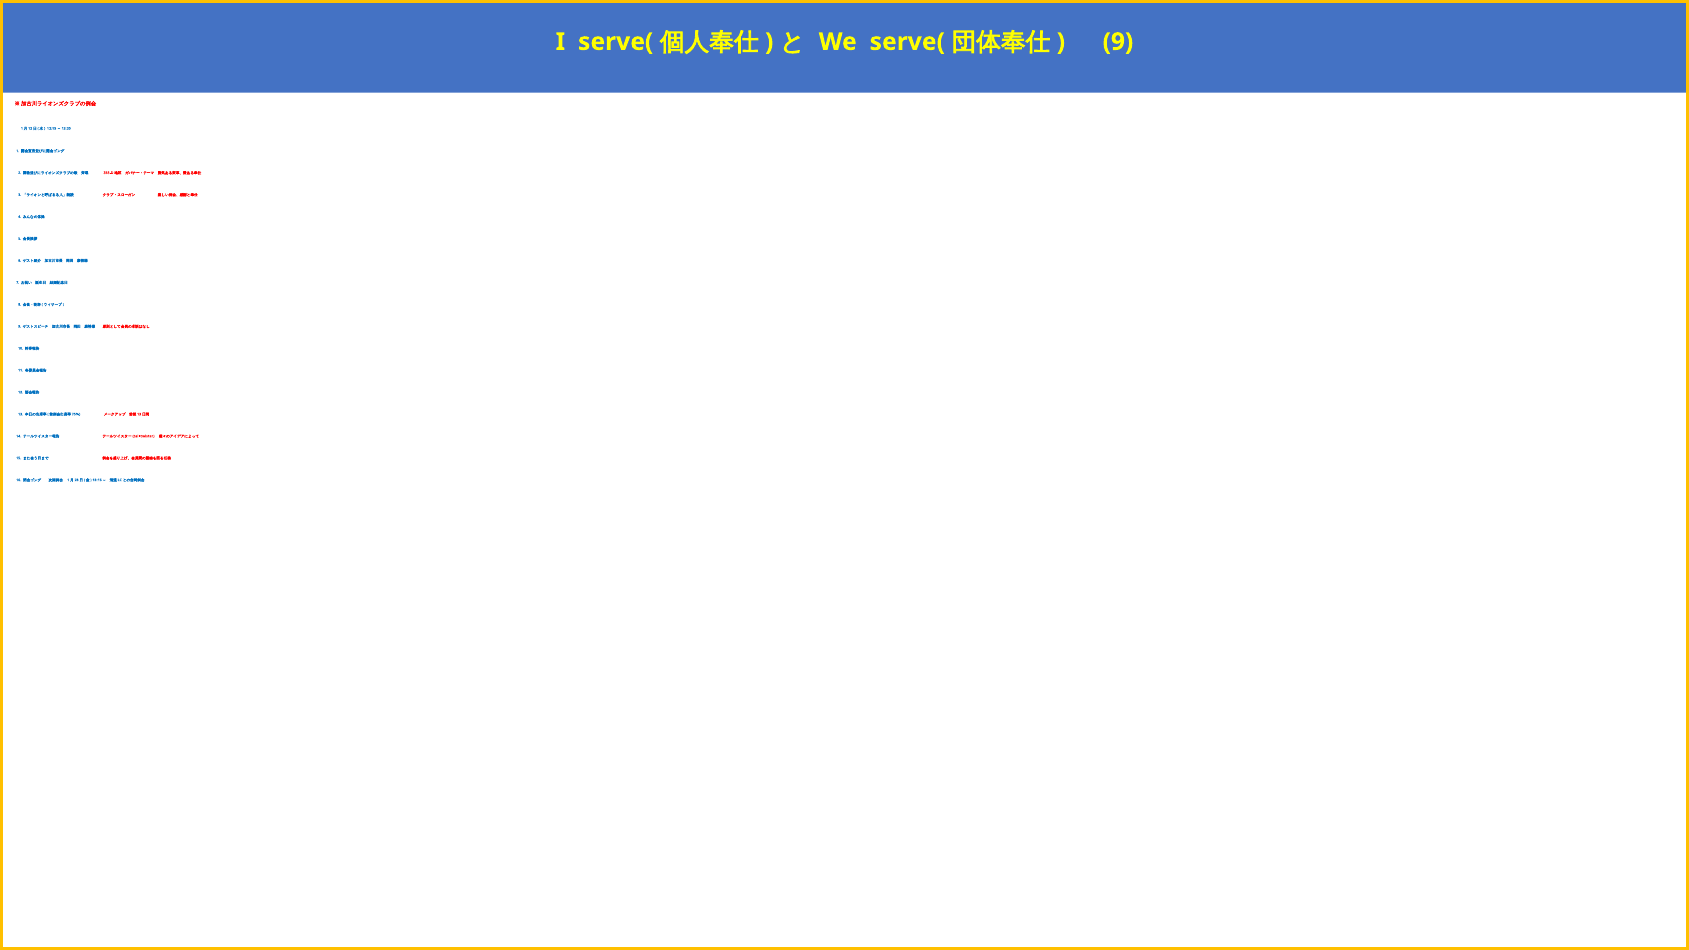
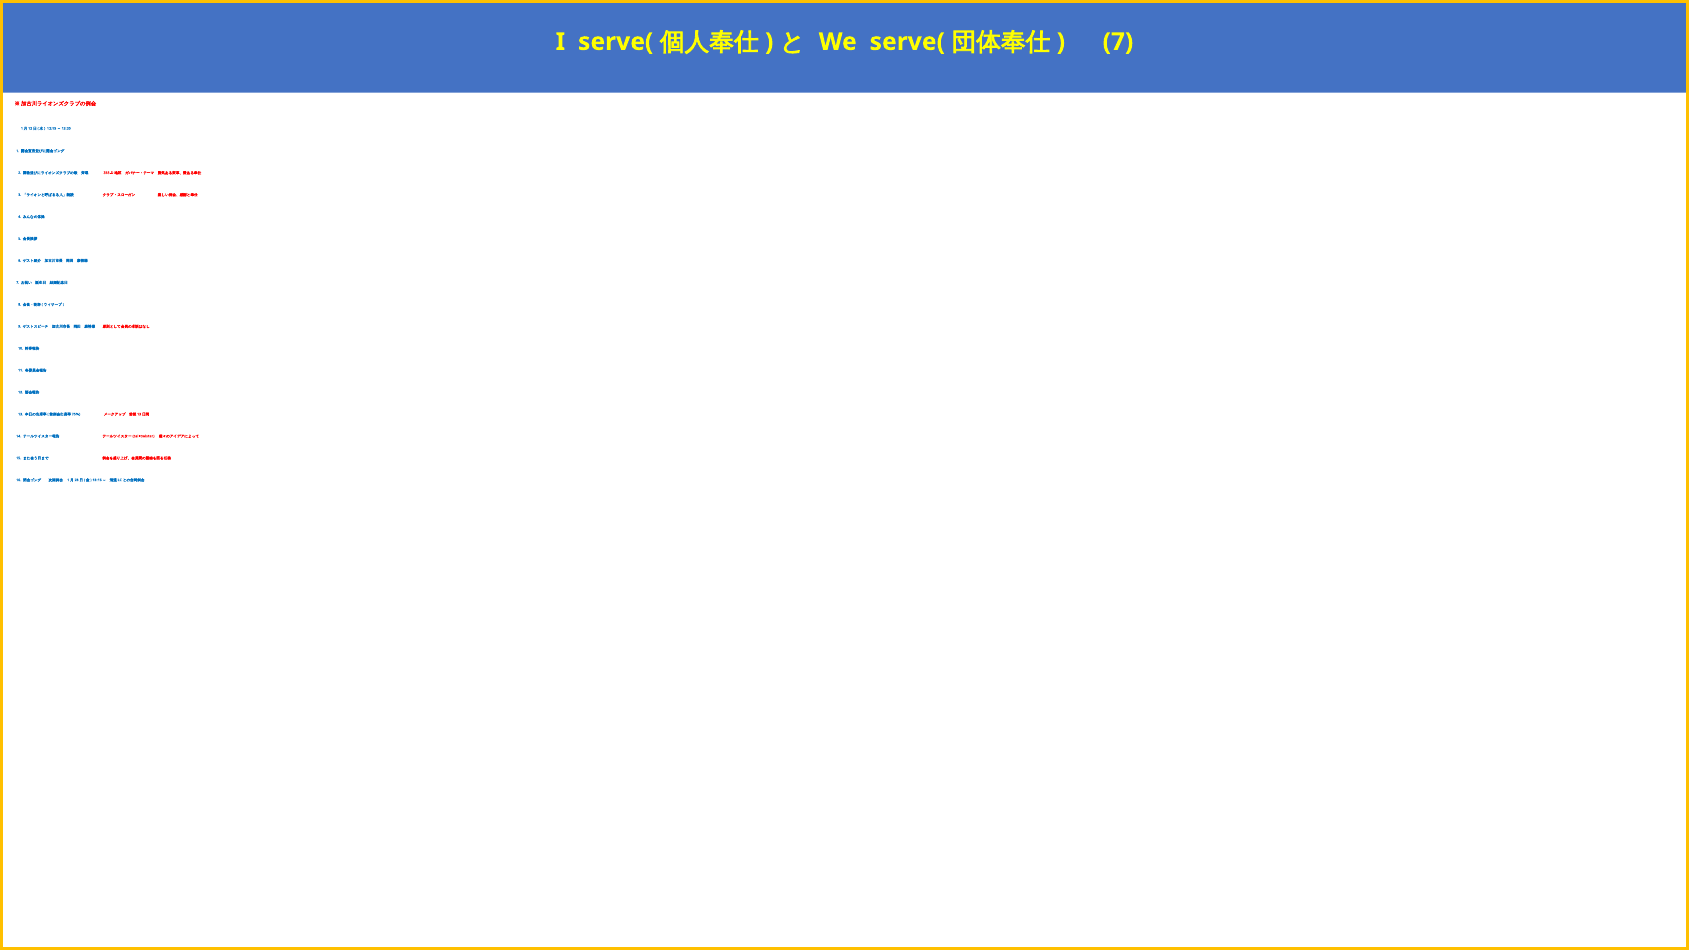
9: 9 -> 7 (1118, 42)
